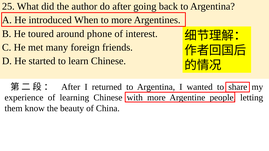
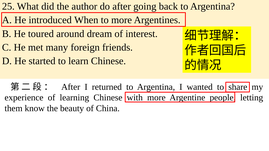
phone: phone -> dream (99, 34)
